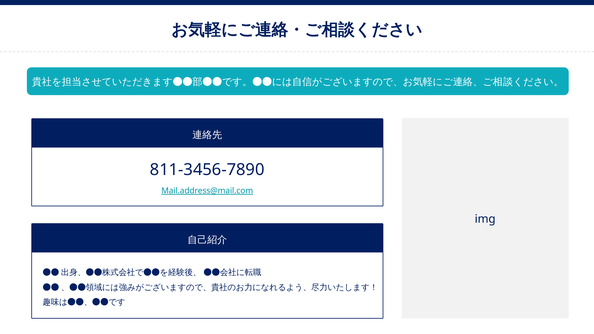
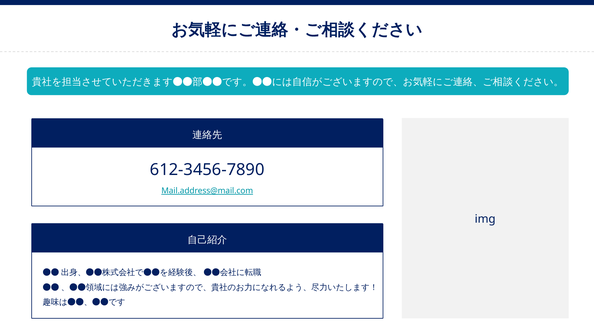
811-3456-7890: 811-3456-7890 -> 612-3456-7890 (207, 170)
